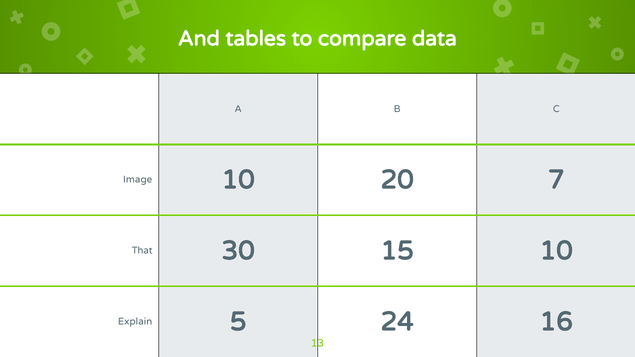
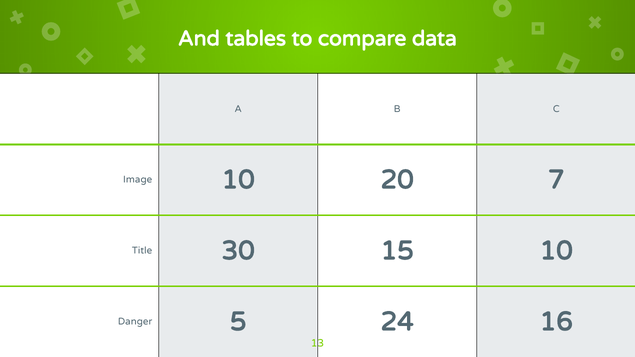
That: That -> Title (142, 251)
Explain: Explain -> Danger (135, 322)
